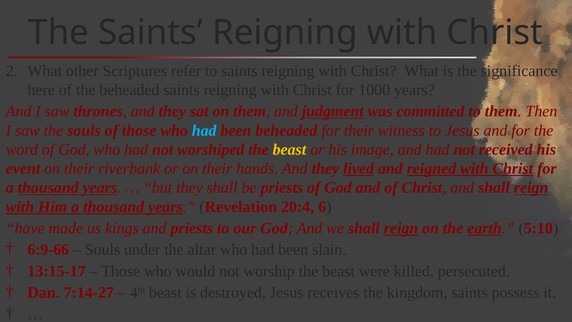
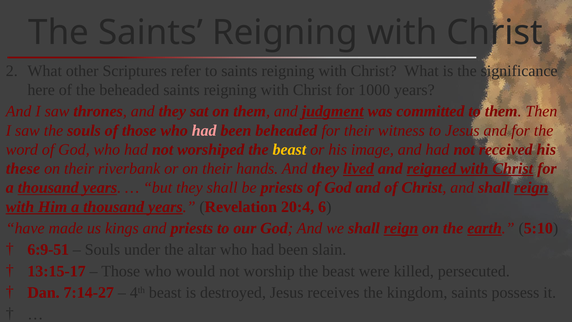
had colour: light blue -> pink (204, 130)
event: event -> these (23, 168)
6:9-66: 6:9-66 -> 6:9-51 (48, 250)
